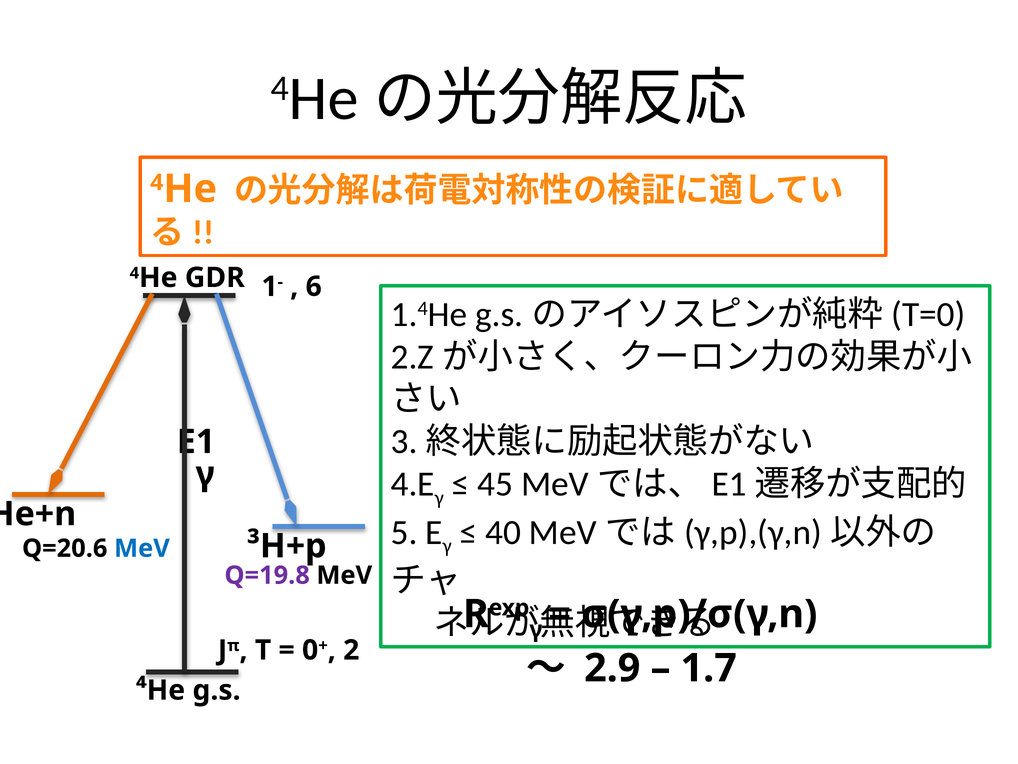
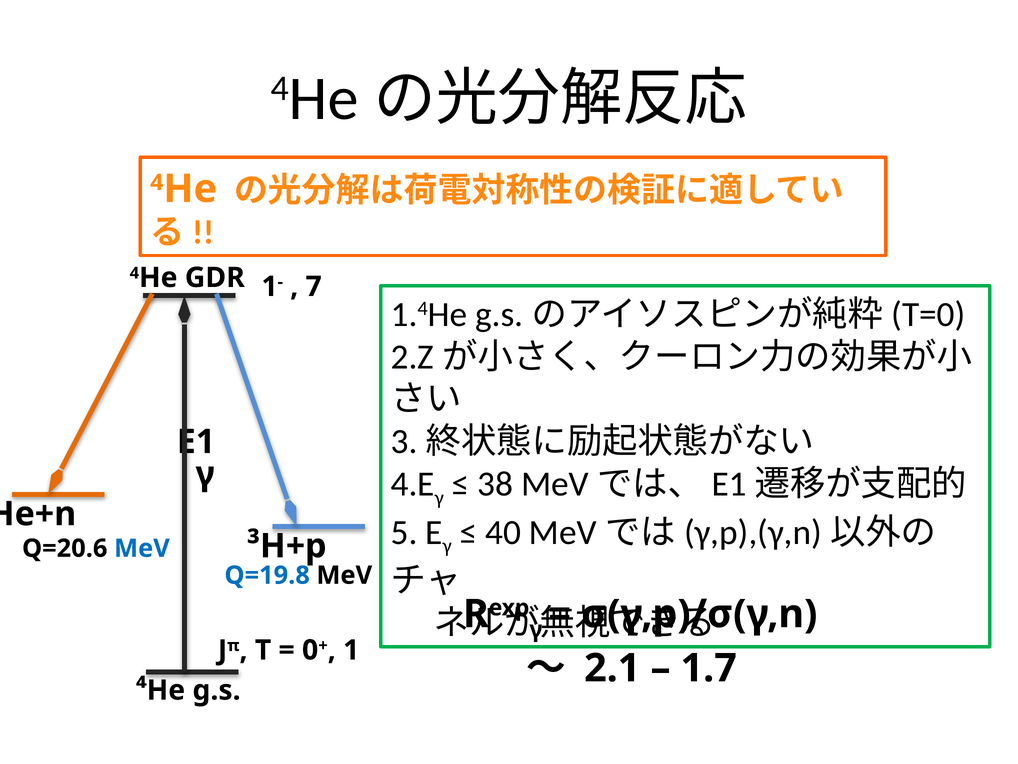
6: 6 -> 7 (314, 286)
45: 45 -> 38 (495, 484)
Q=19.8 colour: purple -> blue (267, 575)
2: 2 -> 1 (351, 650)
2.9: 2.9 -> 2.1 (612, 668)
